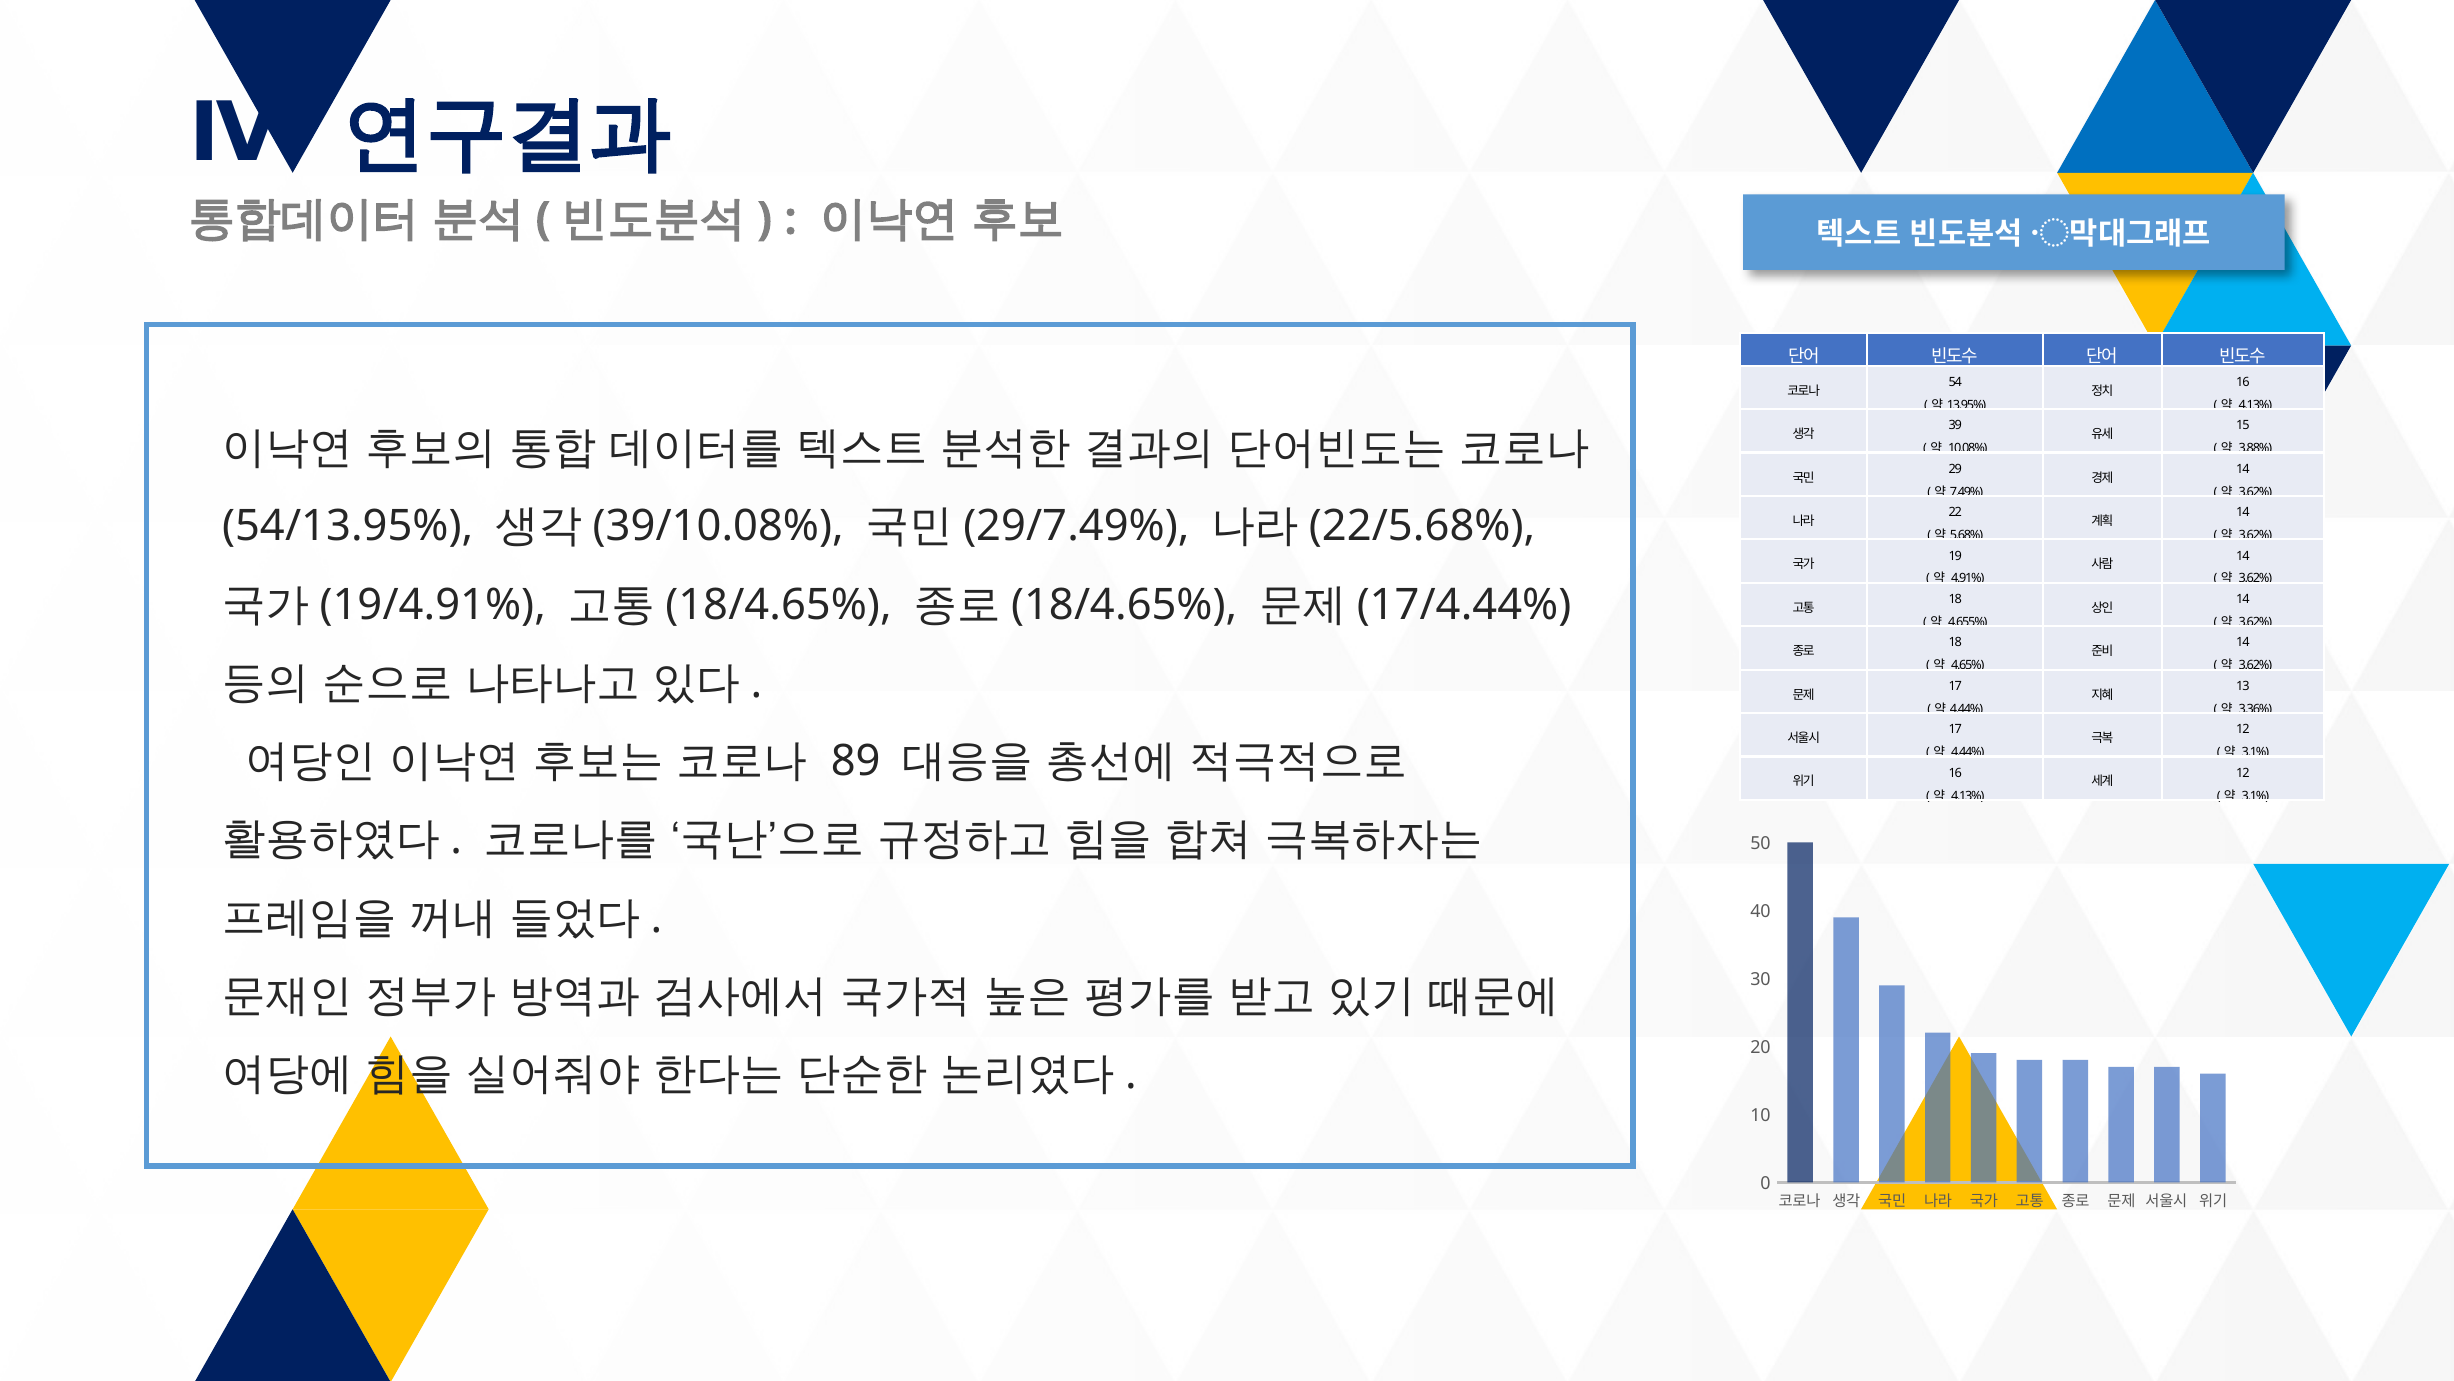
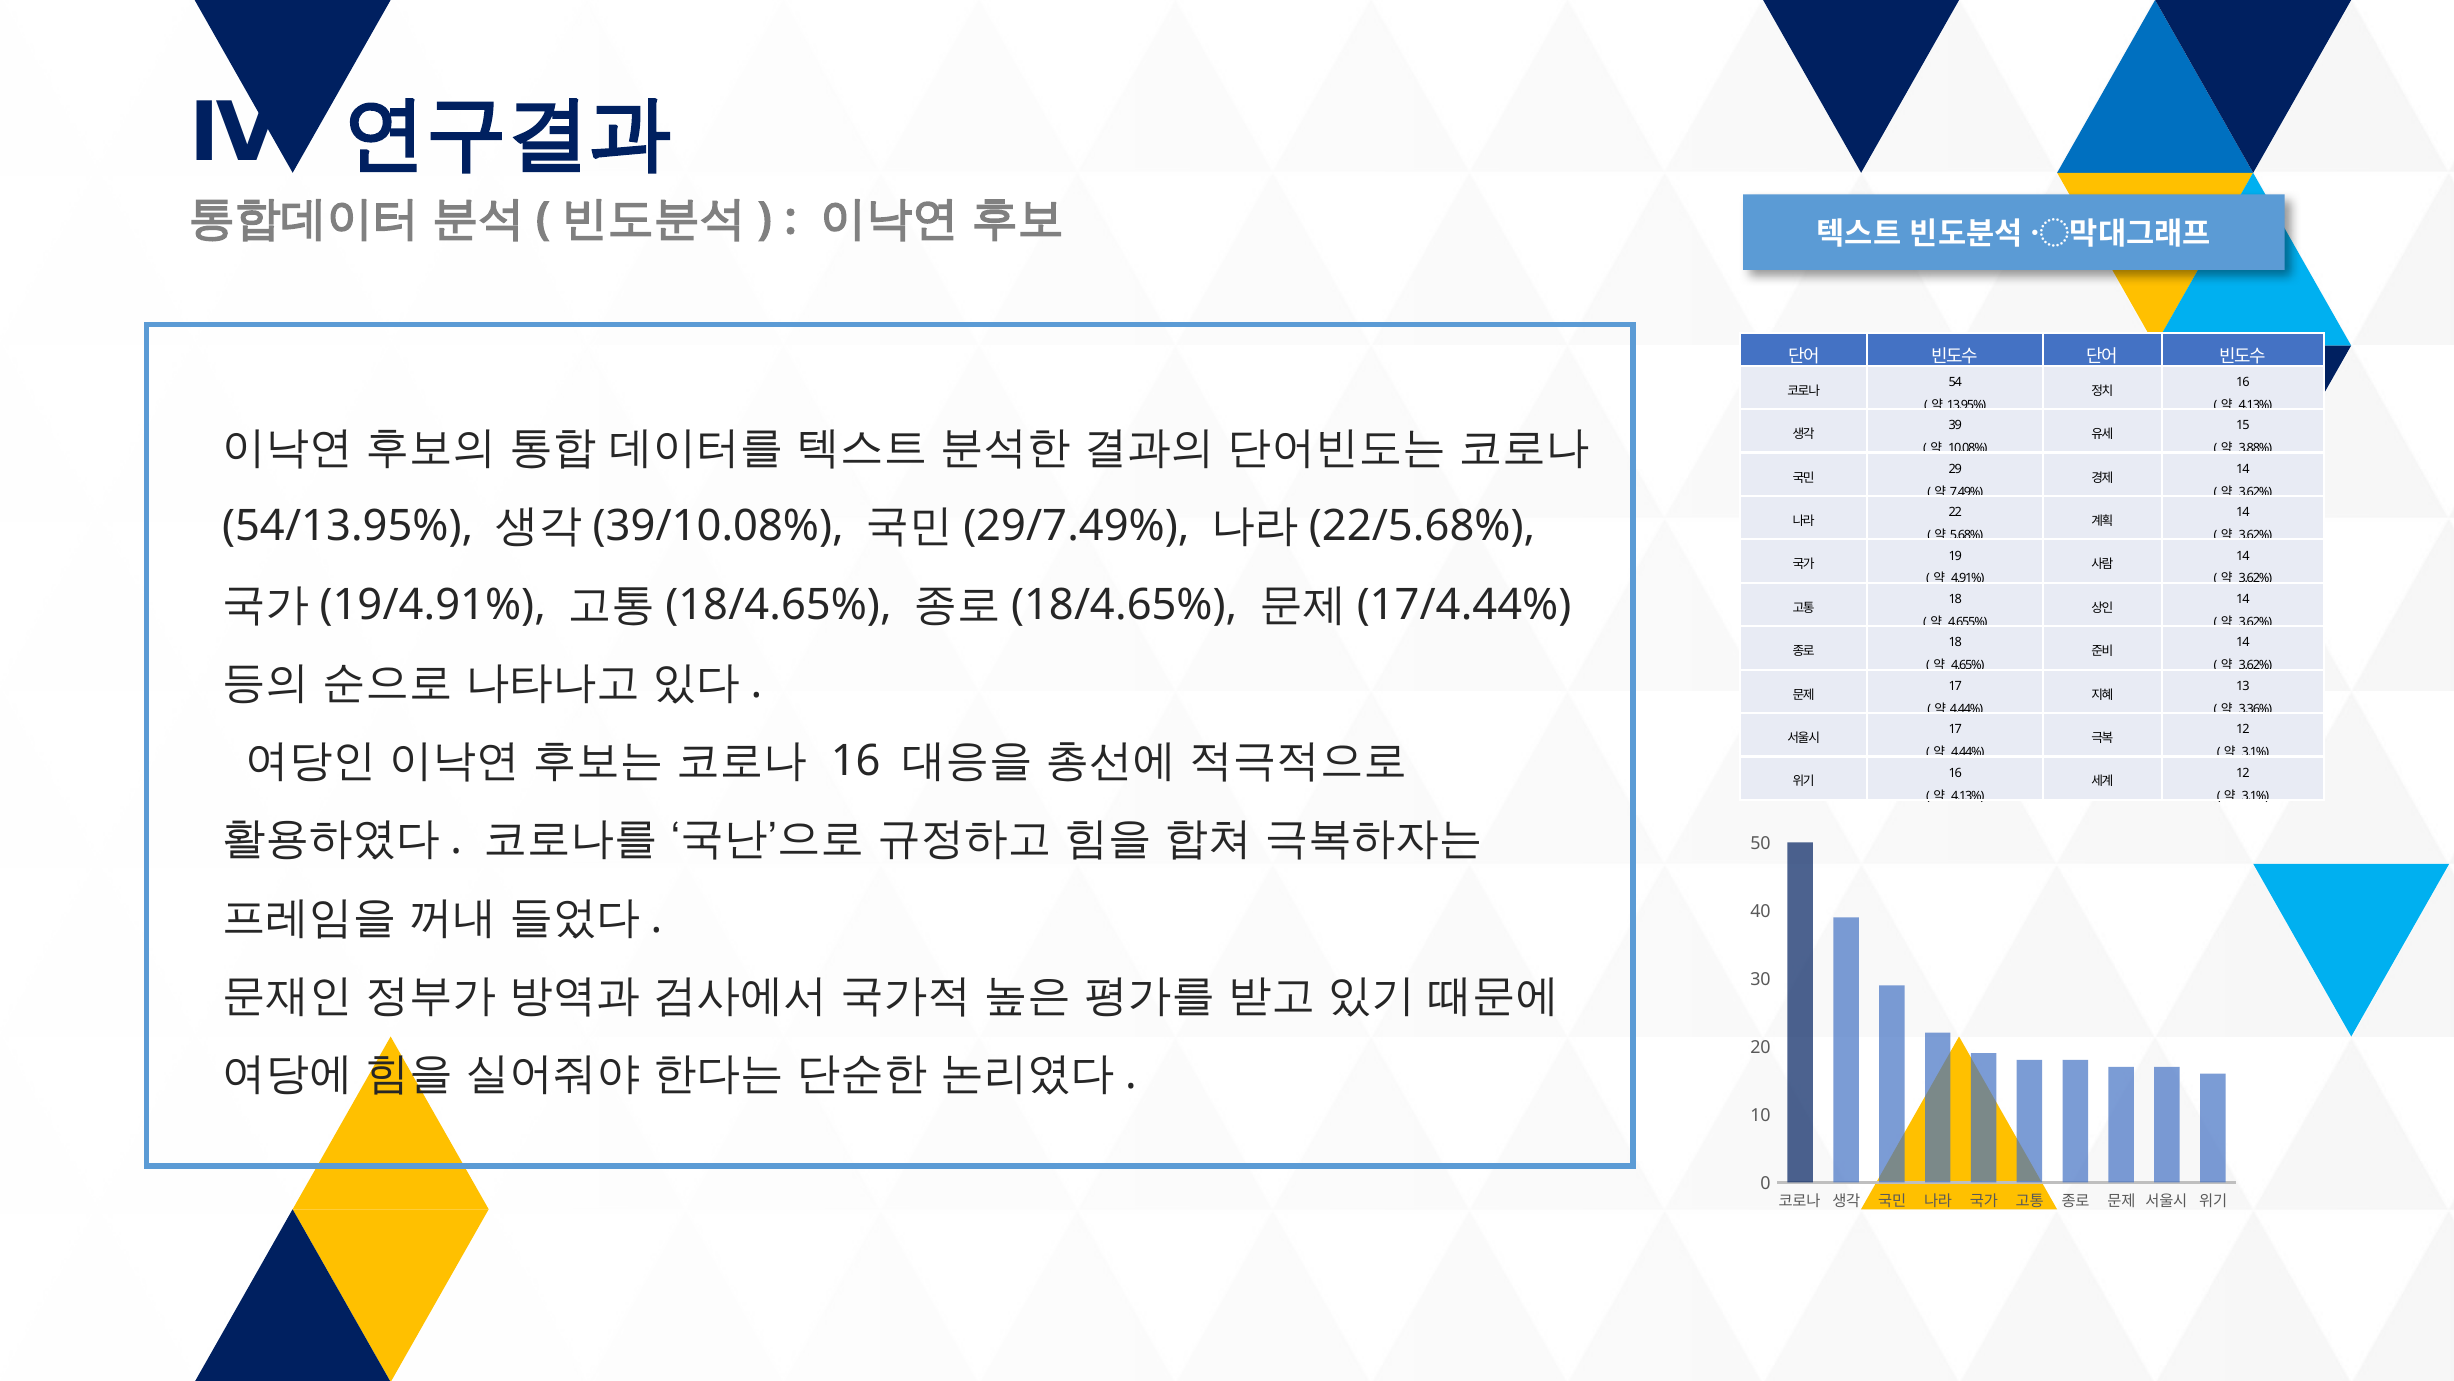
89: 89 -> 16 (856, 761)
